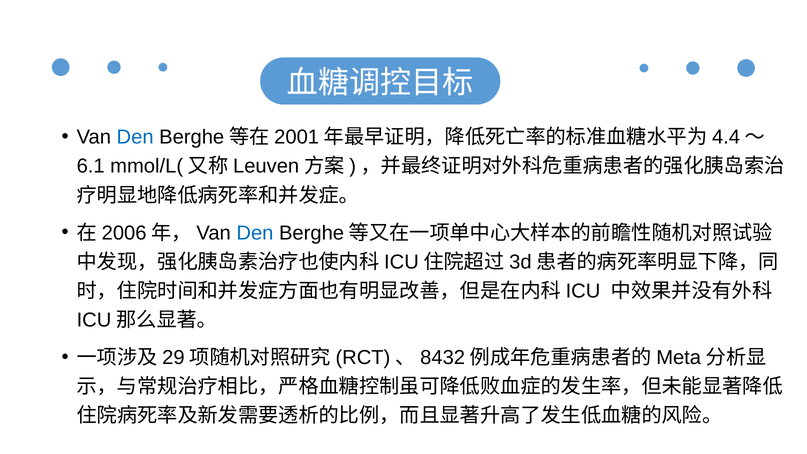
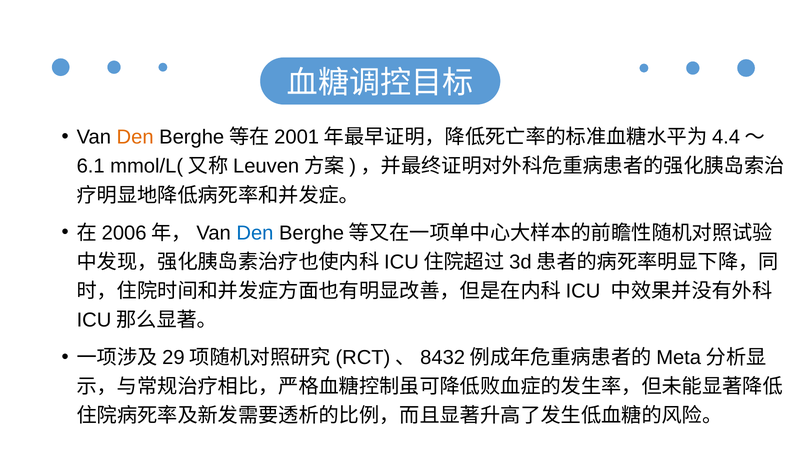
Den colour: blue -> orange (135, 137)
